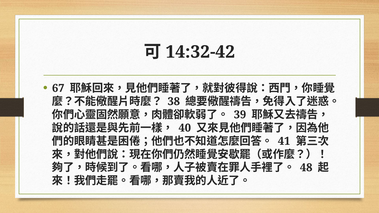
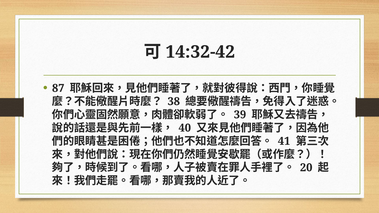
67: 67 -> 87 (58, 88)
48: 48 -> 20 (306, 168)
